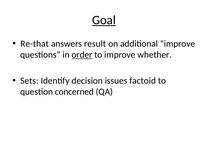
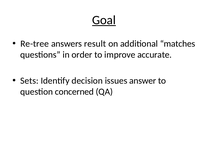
Re-that: Re-that -> Re-tree (35, 44)
additional improve: improve -> matches (178, 44)
order underline: present -> none (82, 55)
whether: whether -> accurate (155, 55)
factoid: factoid -> answer (143, 81)
